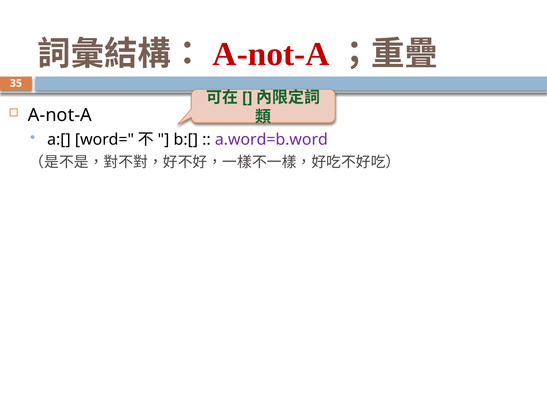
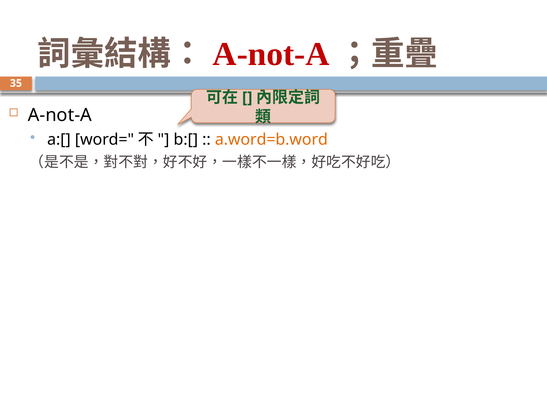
a.word=b.word colour: purple -> orange (271, 140)
